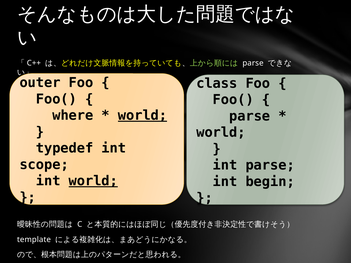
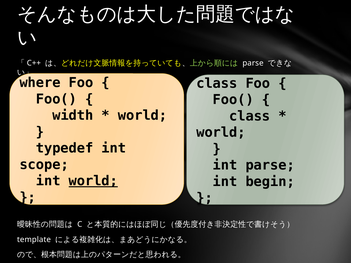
outer: outer -> where (40, 83)
where: where -> width (73, 115)
world underline: present -> none (143, 115)
parse: parse -> class (250, 116)
